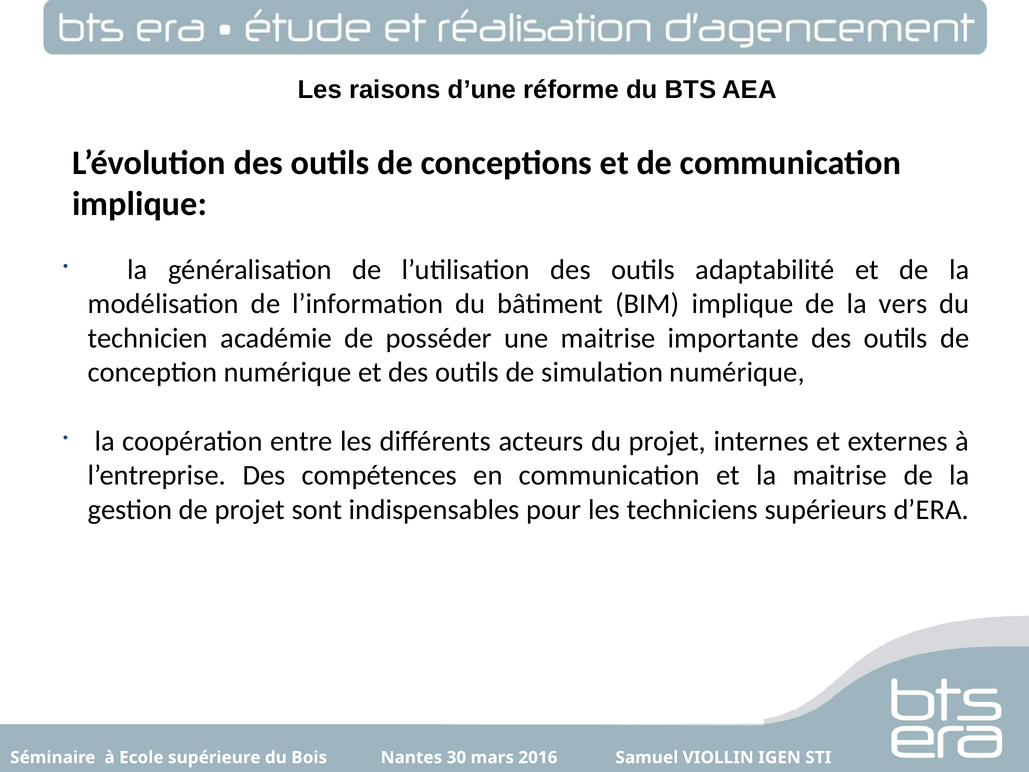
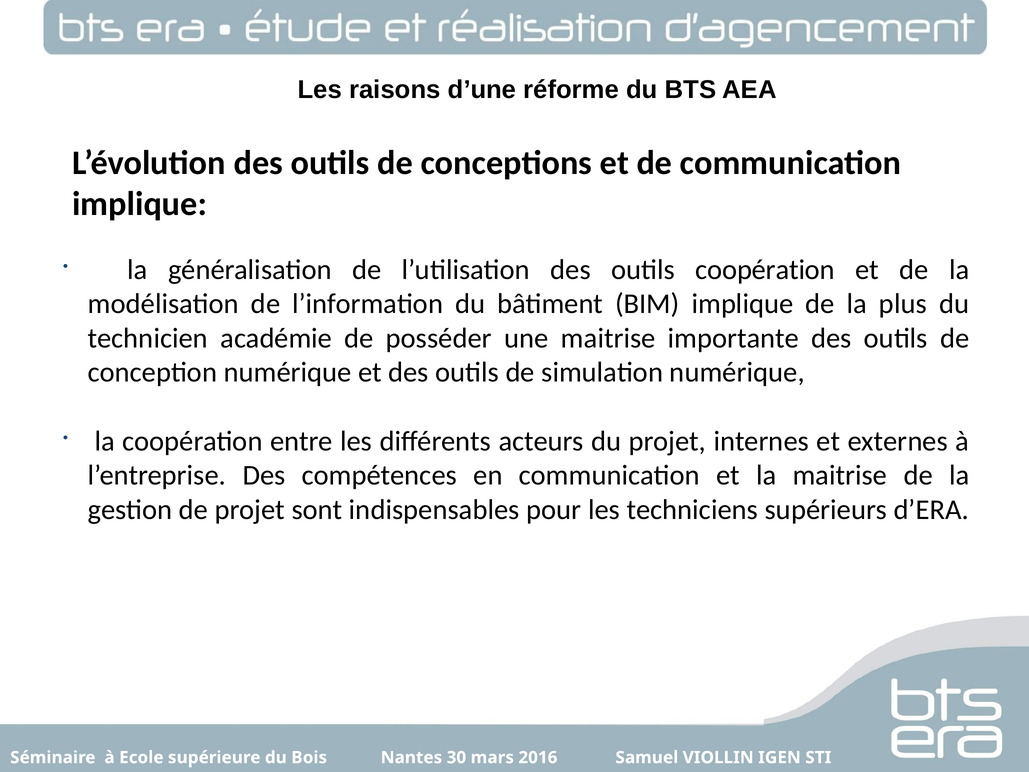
outils adaptabilité: adaptabilité -> coopération (765, 269)
vers: vers -> plus (903, 304)
